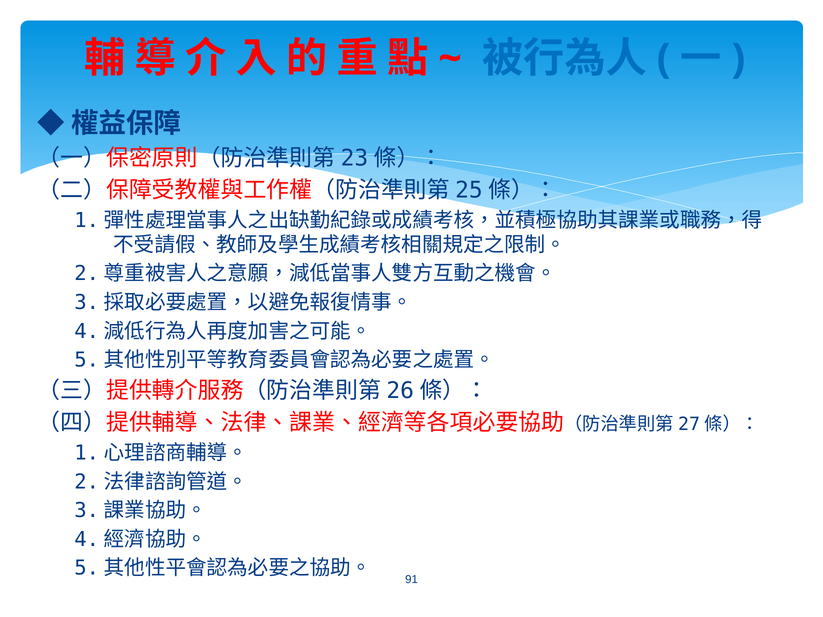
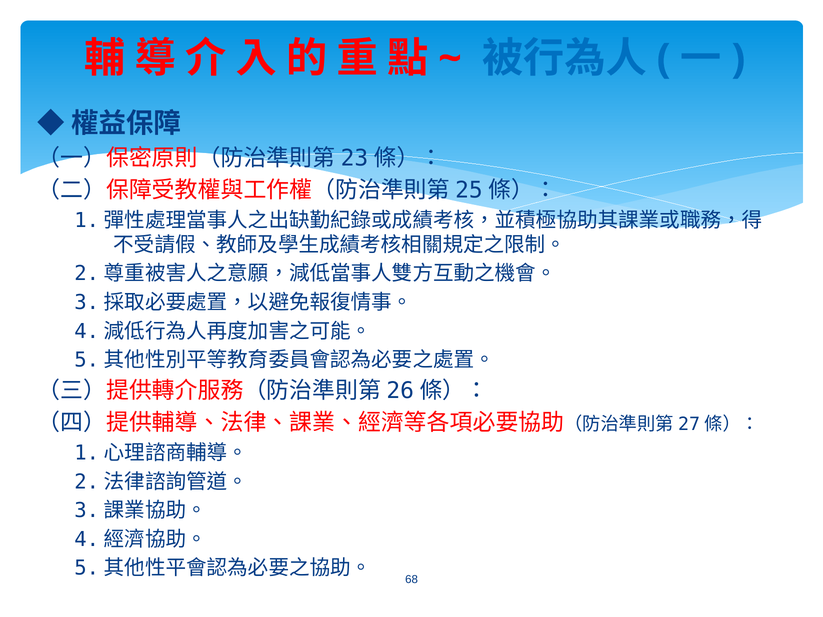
91: 91 -> 68 (412, 580)
